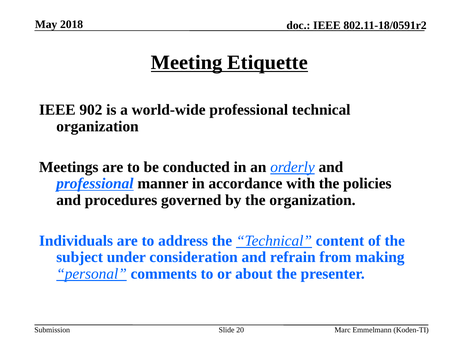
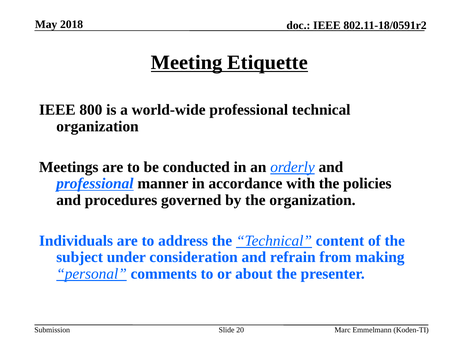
902: 902 -> 800 (91, 110)
